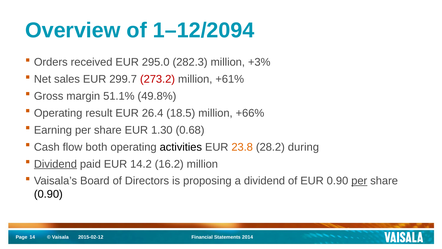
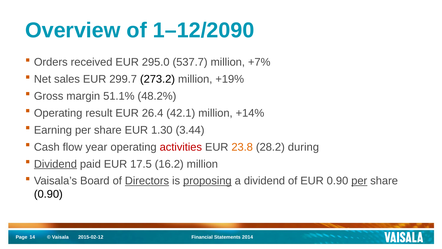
1–12/2094: 1–12/2094 -> 1–12/2090 (204, 30)
282.3: 282.3 -> 537.7 (190, 62)
+3%: +3% -> +7% (259, 62)
273.2 colour: red -> black (158, 79)
+61%: +61% -> +19% (230, 79)
49.8%: 49.8% -> 48.2% (157, 96)
18.5: 18.5 -> 42.1 (181, 113)
+66%: +66% -> +14% (250, 113)
0.68: 0.68 -> 3.44 (190, 130)
both: both -> year (96, 147)
activities colour: black -> red (181, 147)
14.2: 14.2 -> 17.5 (141, 164)
Directors underline: none -> present (147, 181)
proposing underline: none -> present (207, 181)
